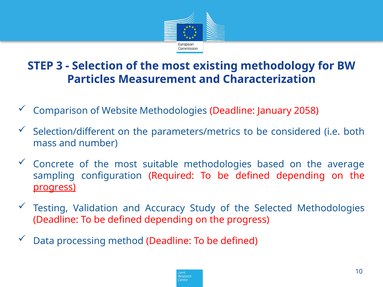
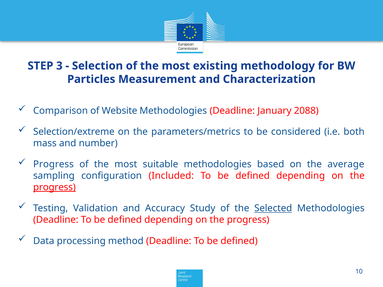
2058: 2058 -> 2088 (306, 111)
Selection/different: Selection/different -> Selection/extreme (74, 132)
Concrete: Concrete -> Progress (53, 164)
Required: Required -> Included (171, 176)
Selected underline: none -> present (273, 209)
